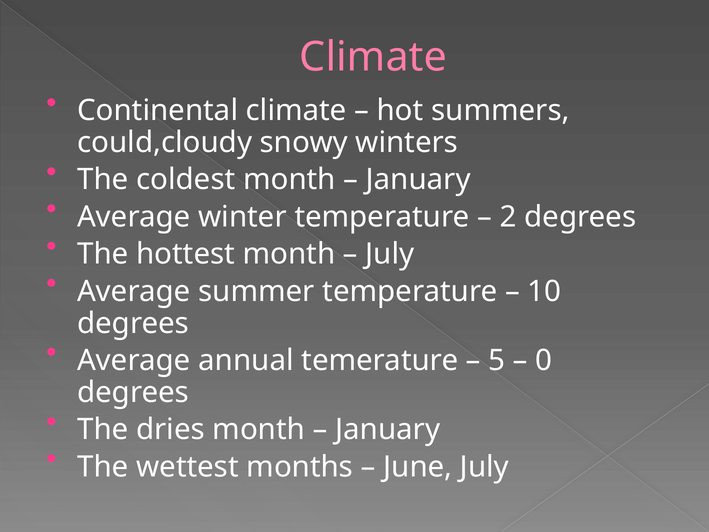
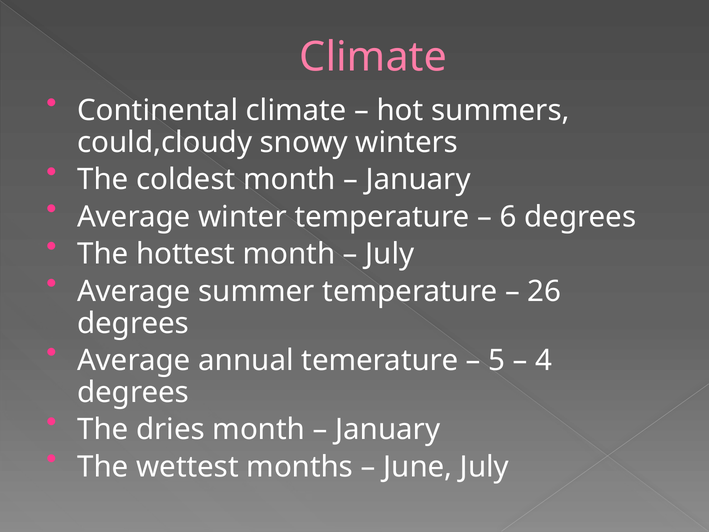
2: 2 -> 6 (508, 217)
10: 10 -> 26 (544, 291)
0: 0 -> 4 (544, 360)
